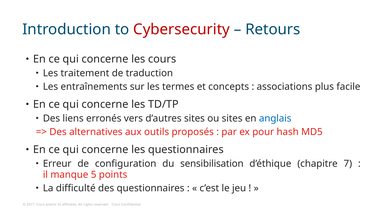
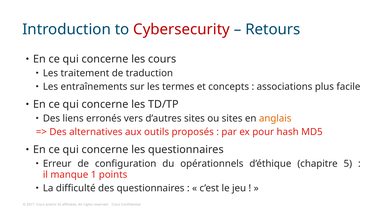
anglais colour: blue -> orange (275, 119)
sensibilisation: sensibilisation -> opérationnels (212, 164)
7: 7 -> 5 (348, 164)
5: 5 -> 1 (94, 175)
